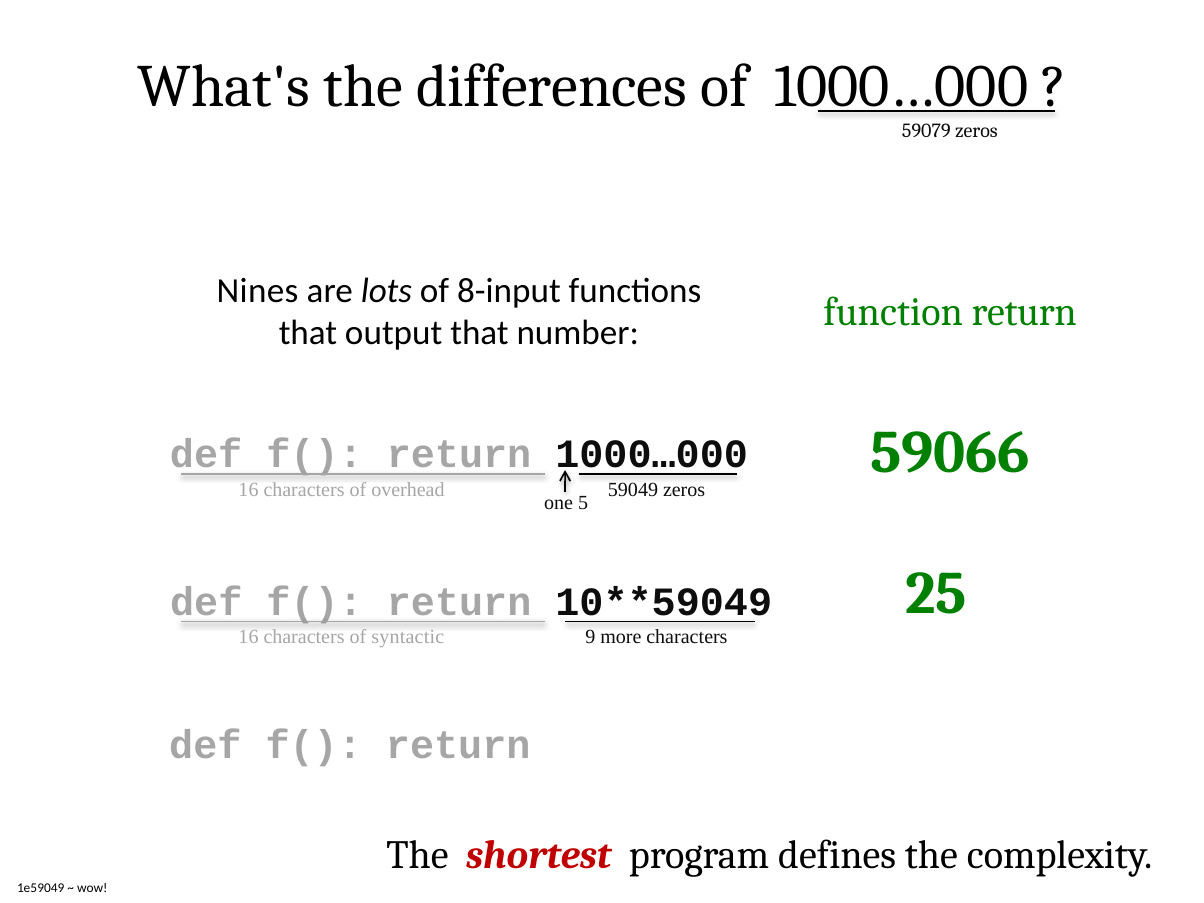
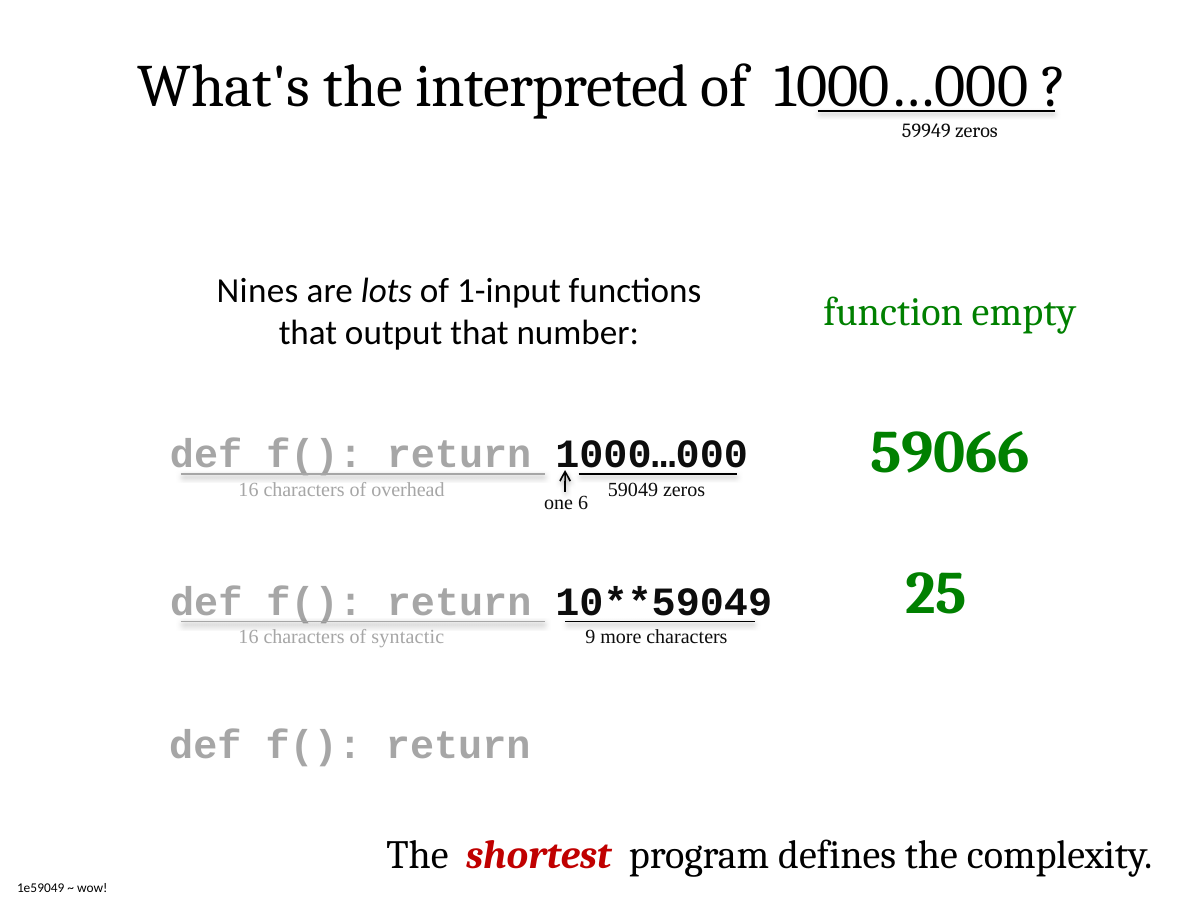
differences: differences -> interpreted (552, 86)
59079: 59079 -> 59949 (926, 131)
8-input: 8-input -> 1-input (509, 291)
function return: return -> empty (1024, 312)
5: 5 -> 6 (583, 503)
